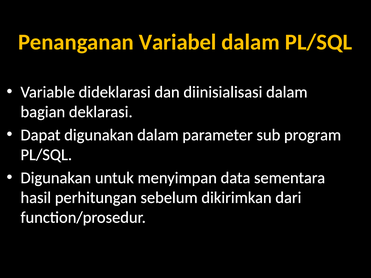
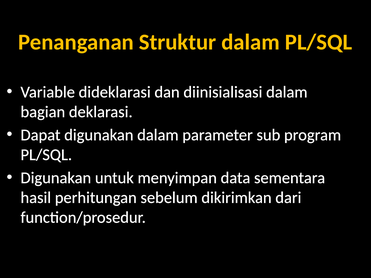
Variabel: Variabel -> Struktur (178, 42)
